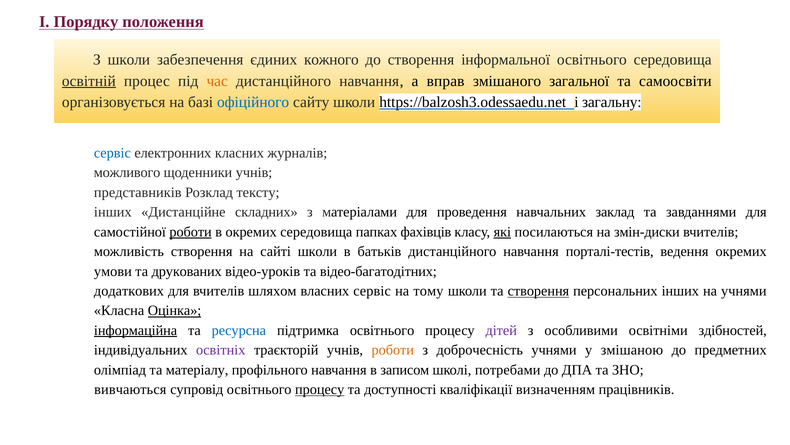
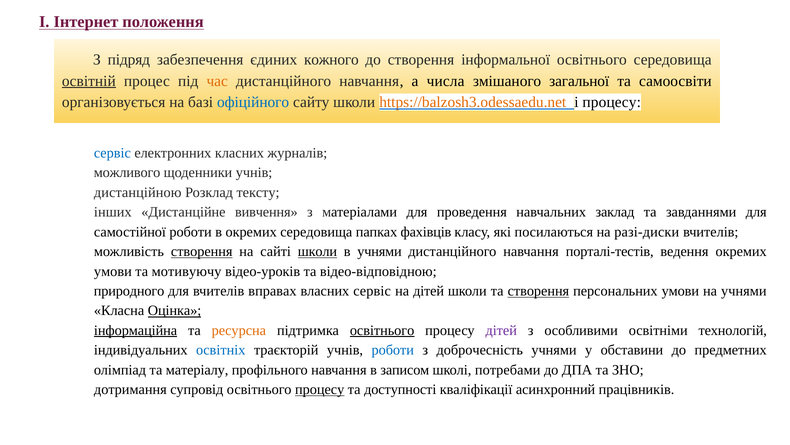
Порядку: Порядку -> Інтернет (86, 22)
З школи: школи -> підряд (129, 60)
вправ: вправ -> числа (446, 81)
https://balzosh3.odessaedu.net colour: black -> orange (473, 102)
і загальну: загальну -> процесу (612, 102)
представників: представників -> дистанційною (138, 192)
складних: складних -> вивчення (266, 212)
роботи underline: present -> none (191, 232)
які underline: present -> none (502, 232)
змін-диски: змін-диски -> разі-диски (647, 232)
створення underline: none -> present (202, 251)
школи underline: none -> present (317, 251)
в батьків: батьків -> учнями (380, 251)
друкованих: друкованих -> мотивуючу (187, 271)
відео-багатодітних: відео-багатодітних -> відео-відповідною (378, 271)
додаткових: додаткових -> природного (129, 291)
шляхом: шляхом -> вправах (272, 291)
на тому: тому -> дітей (429, 291)
персональних інших: інших -> умови (680, 291)
ресурсна colour: blue -> orange (239, 330)
освітнього underline: none -> present (382, 330)
здібностей: здібностей -> технологій (733, 330)
освітніх colour: purple -> blue (221, 350)
роботи colour: orange -> blue (393, 350)
змішаною: змішаною -> обставини (632, 350)
вивчаються: вивчаються -> дотримання (130, 389)
визначенням: визначенням -> асинхронний (556, 389)
